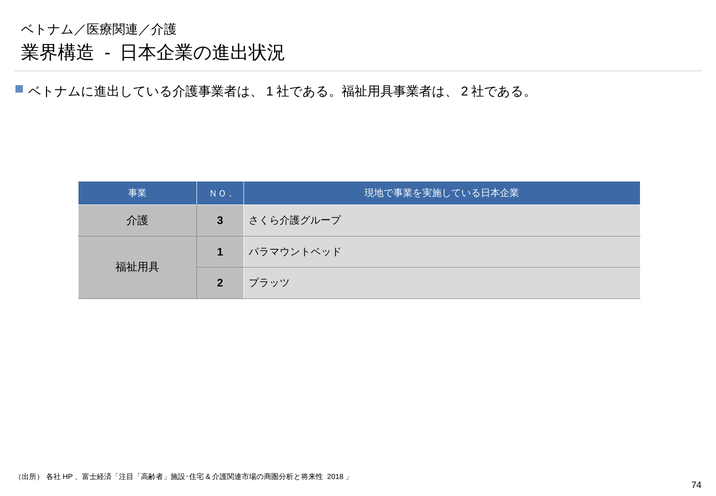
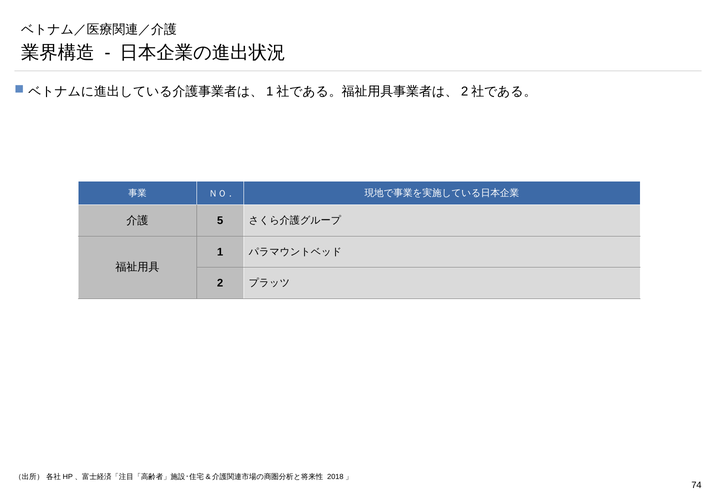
3: 3 -> 5 (220, 221)
